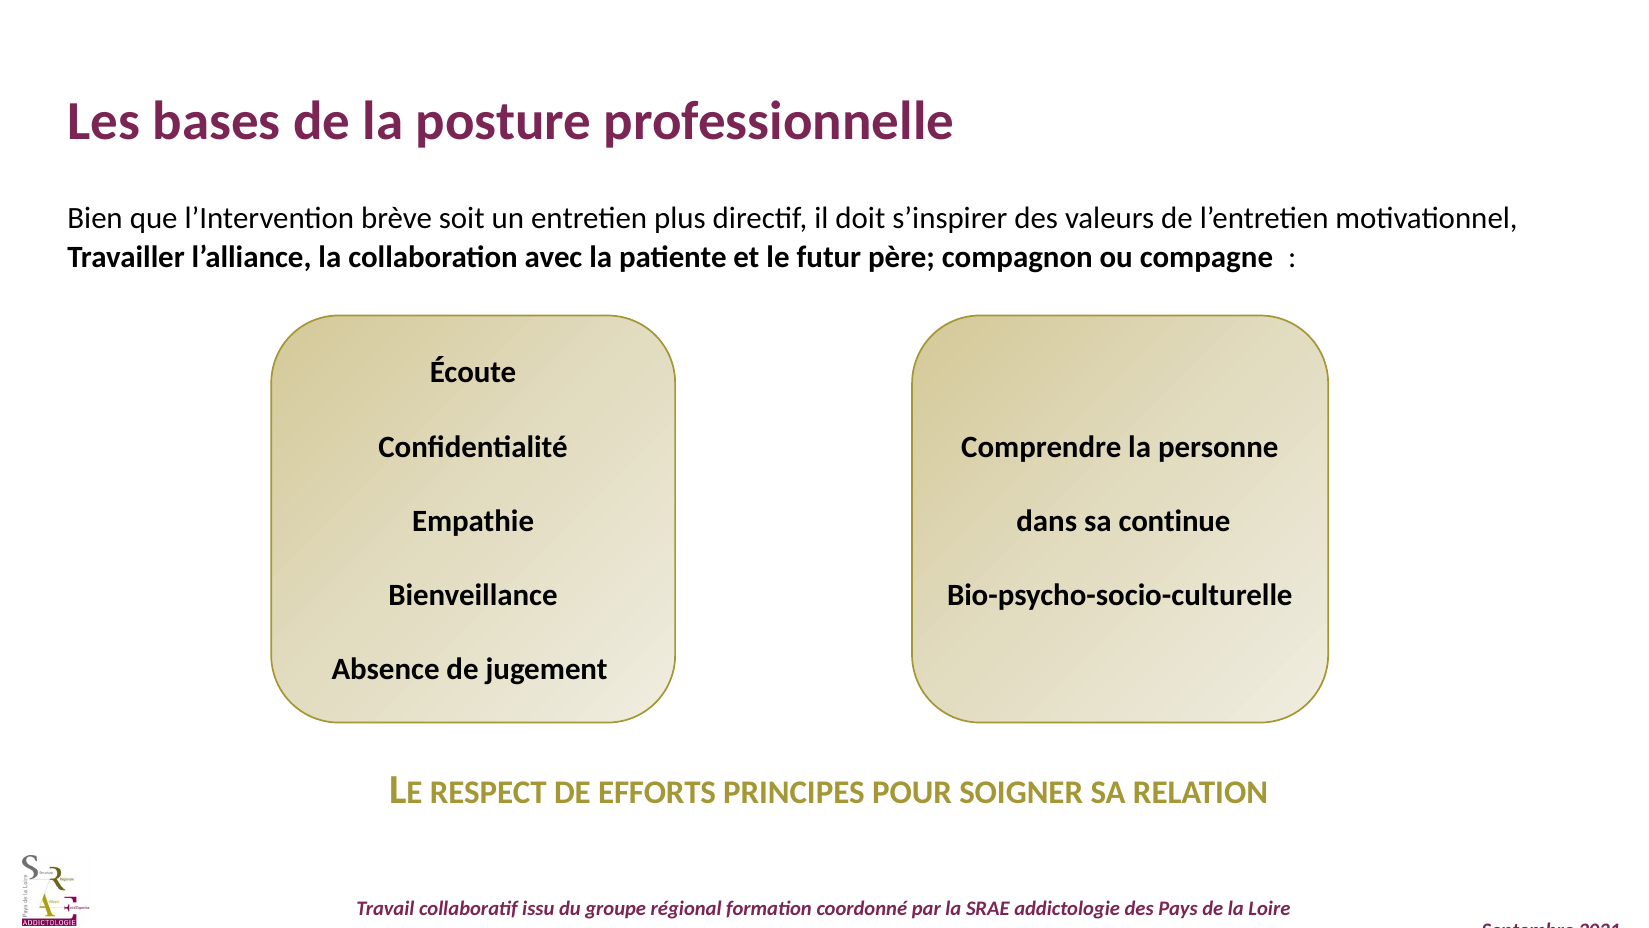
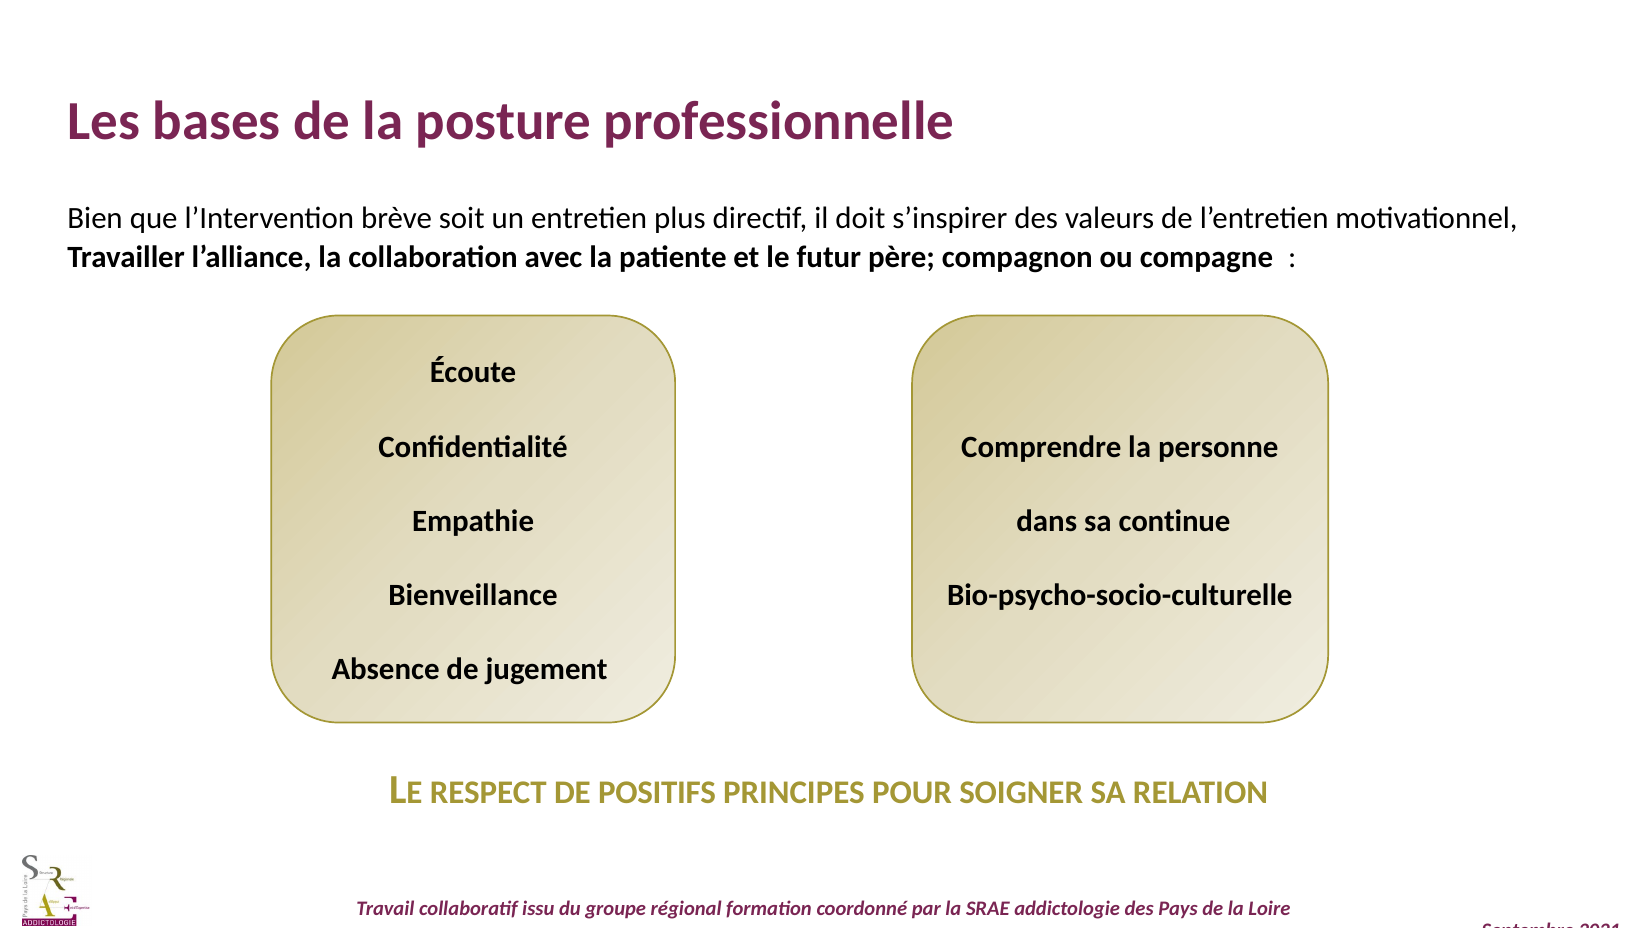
EFFORTS: EFFORTS -> POSITIFS (657, 792)
